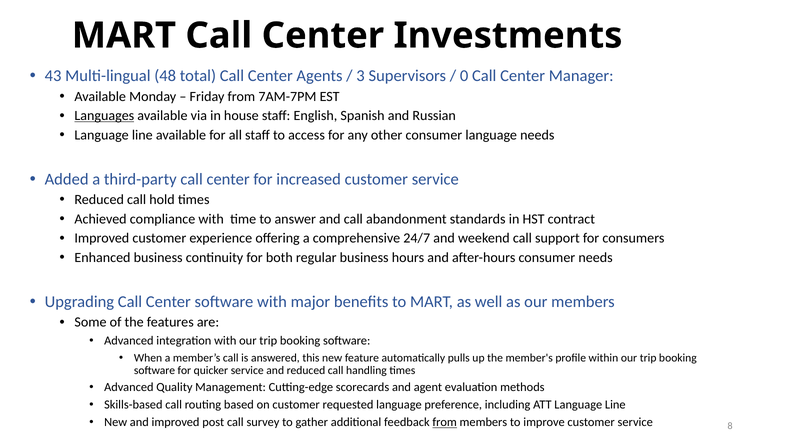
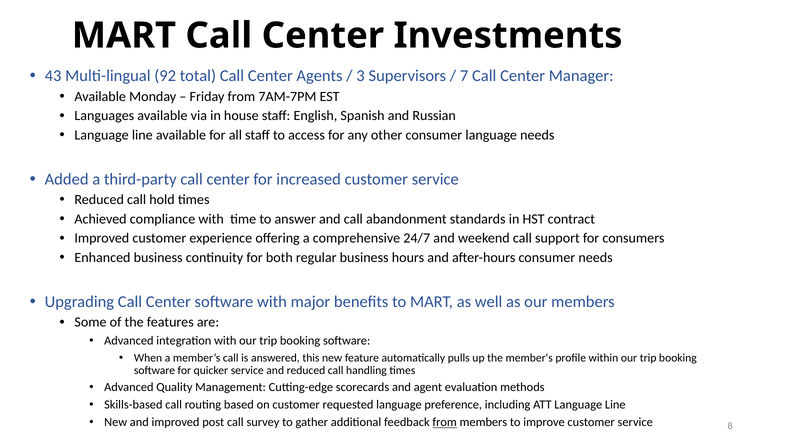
48: 48 -> 92 (165, 76)
0: 0 -> 7 (464, 76)
Languages underline: present -> none (104, 116)
